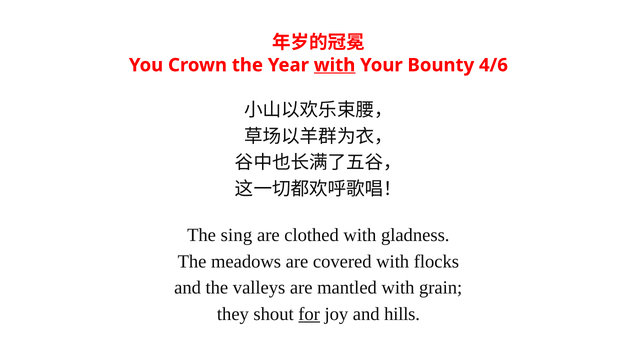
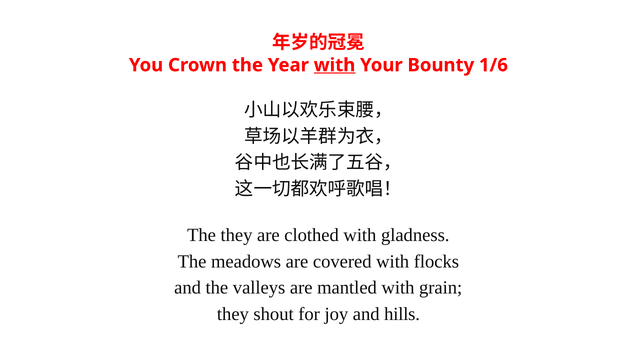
4/6: 4/6 -> 1/6 (493, 65)
The sing: sing -> they (237, 235)
for underline: present -> none (309, 314)
